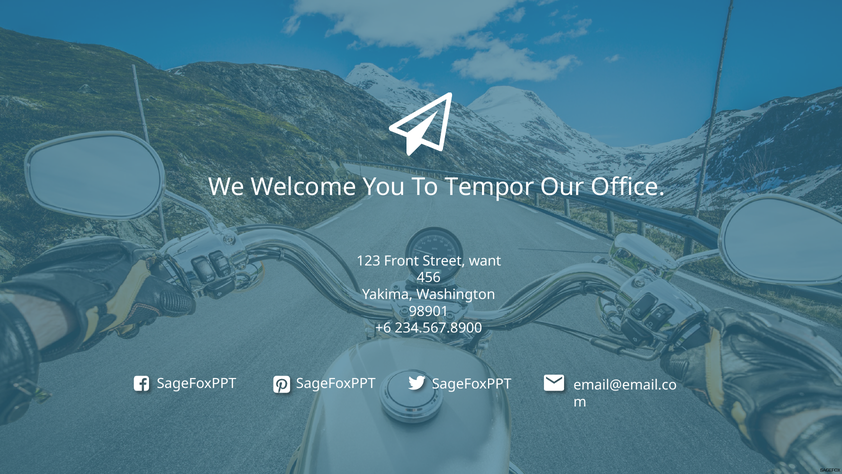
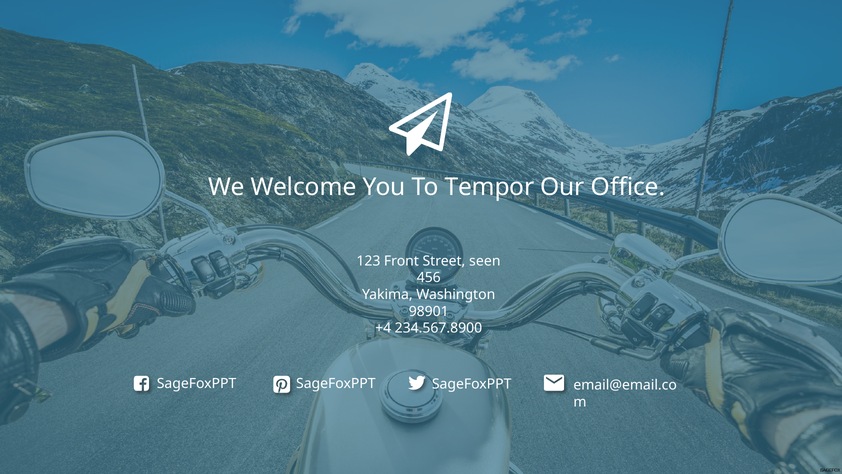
want: want -> seen (485, 261)
+6: +6 -> +4 (383, 328)
